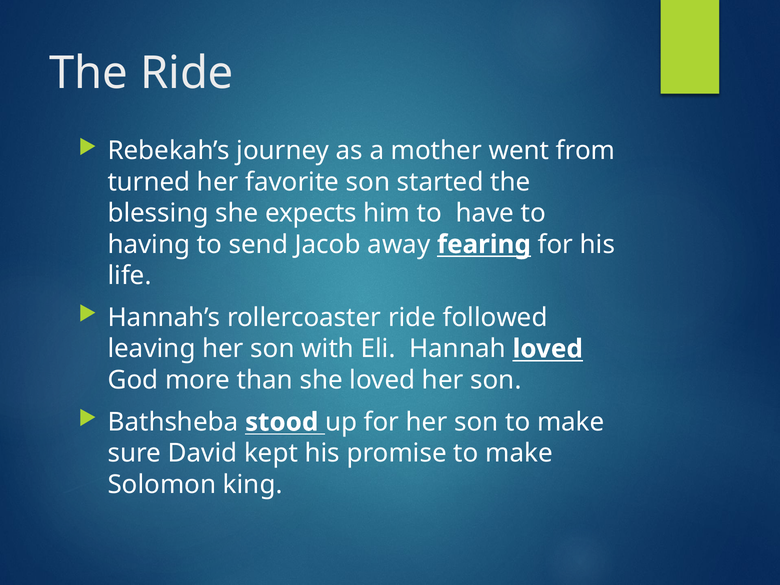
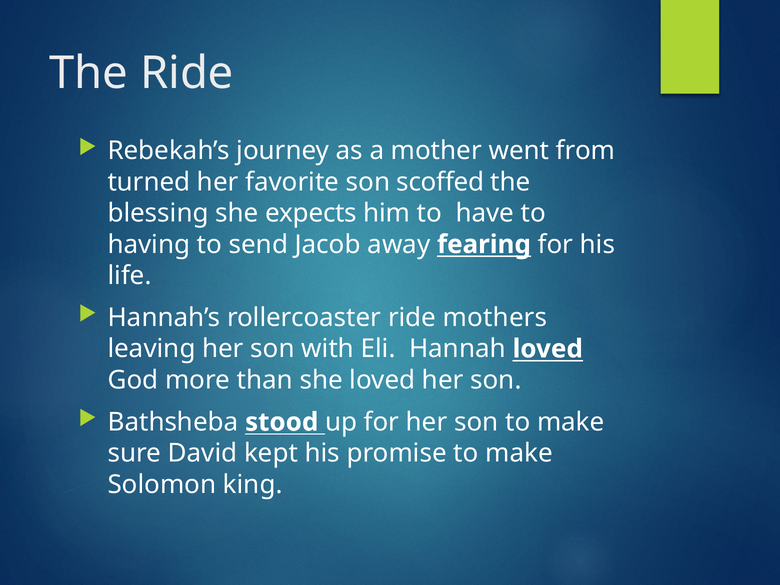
started: started -> scoffed (440, 182)
followed: followed -> mothers (495, 318)
